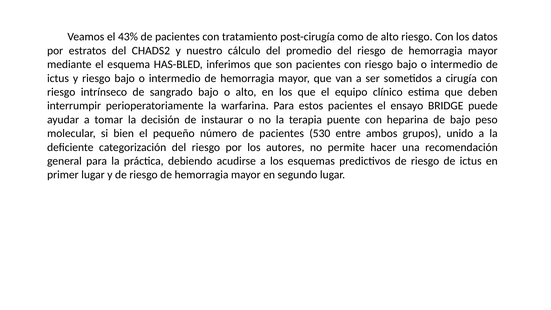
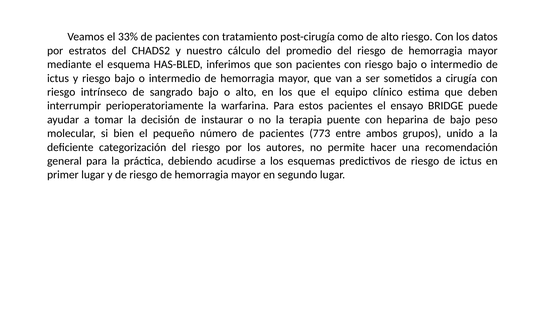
43%: 43% -> 33% (128, 37)
530: 530 -> 773 (320, 133)
